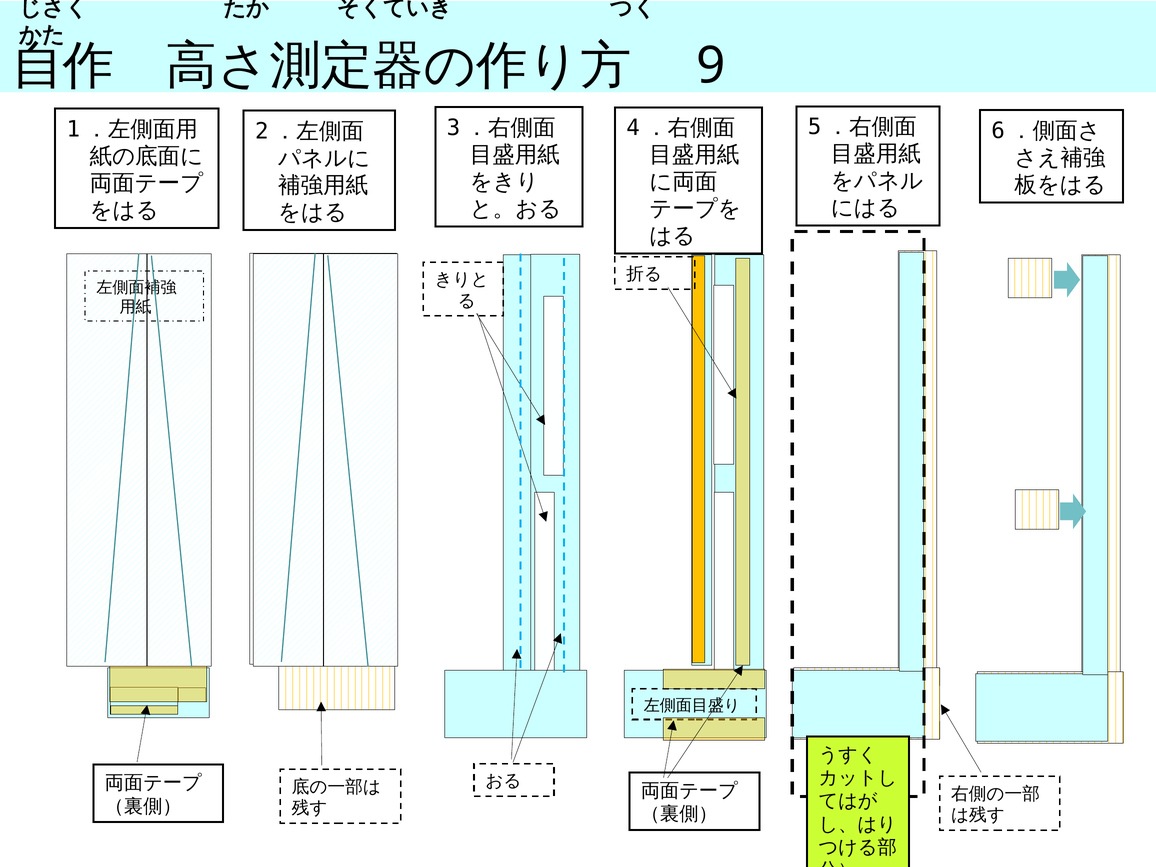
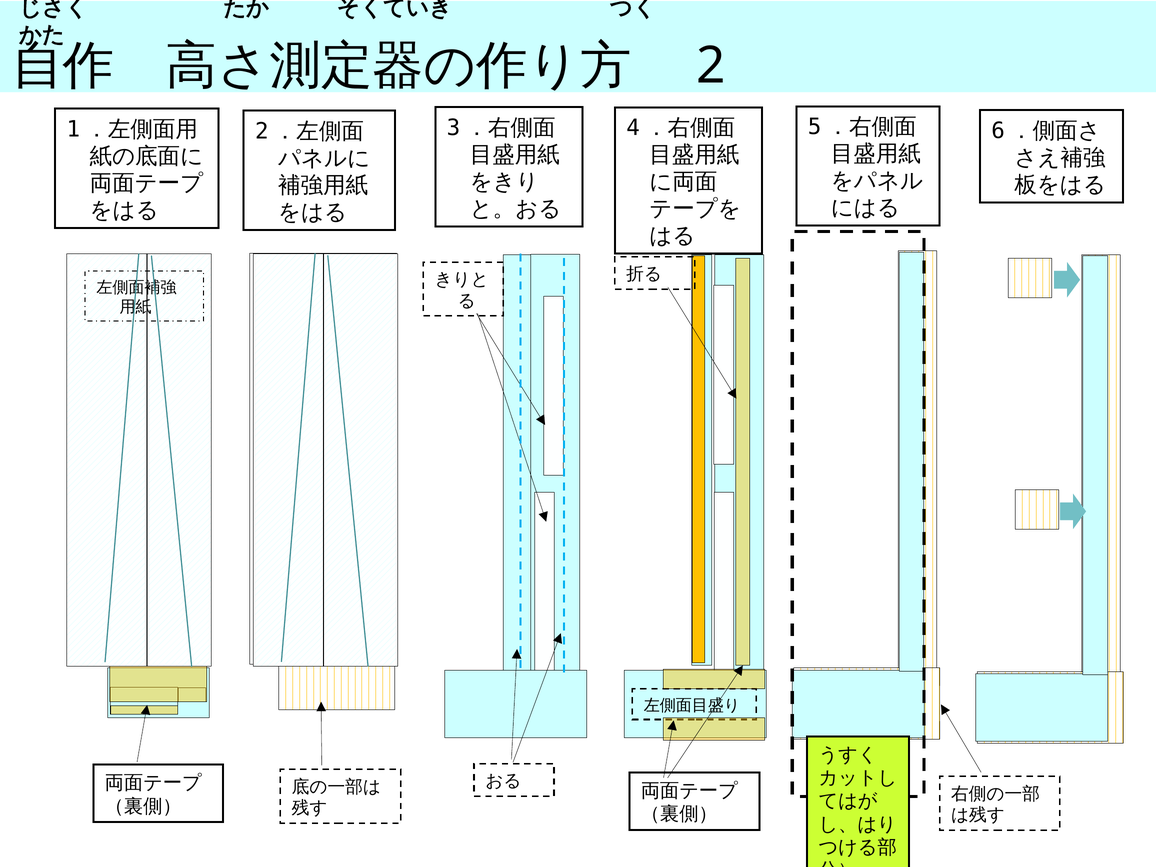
9: 9 -> 2 (711, 66)
